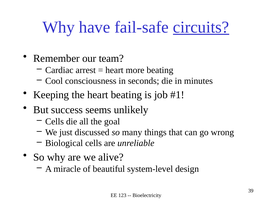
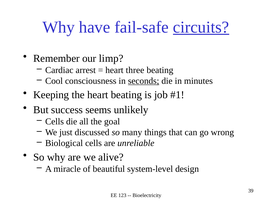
team: team -> limp (111, 58)
more: more -> three (135, 70)
seconds underline: none -> present (144, 81)
